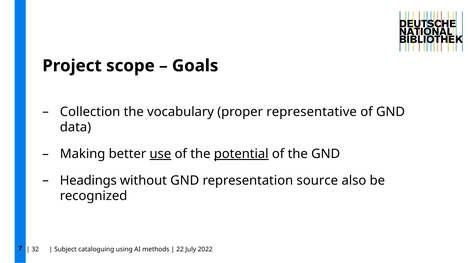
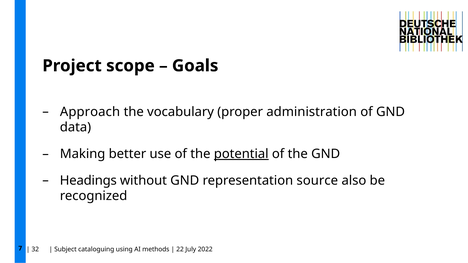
Collection: Collection -> Approach (90, 112)
representative: representative -> administration (312, 112)
use underline: present -> none (160, 154)
